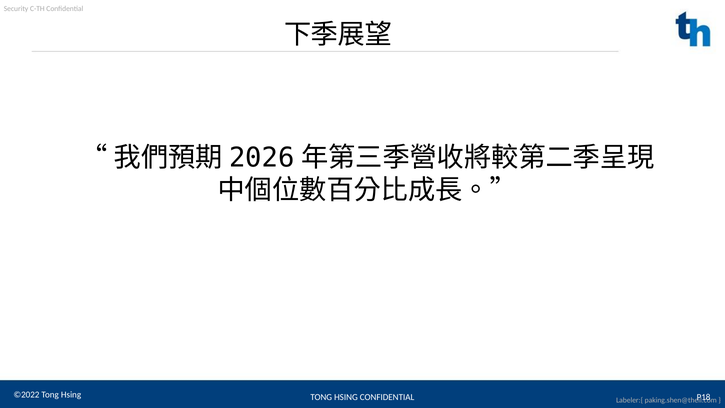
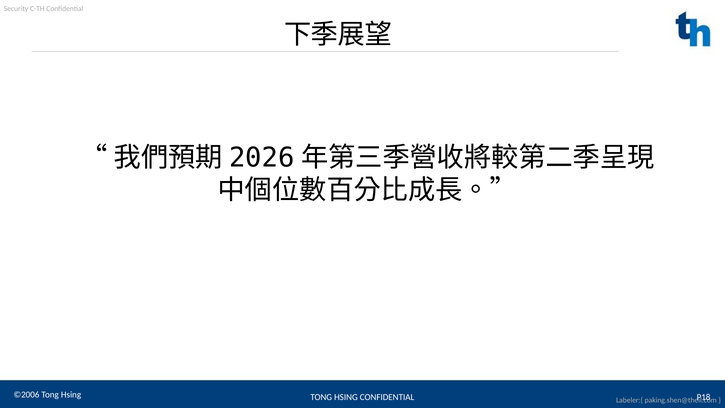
©2022: ©2022 -> ©2006 (27, 394)
